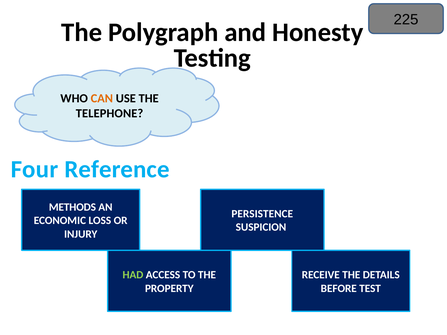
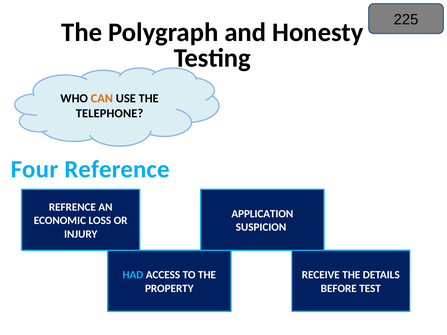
METHODS: METHODS -> REFRENCE (72, 207)
PERSISTENCE: PERSISTENCE -> APPLICATION (262, 214)
HAD colour: light green -> light blue (133, 275)
